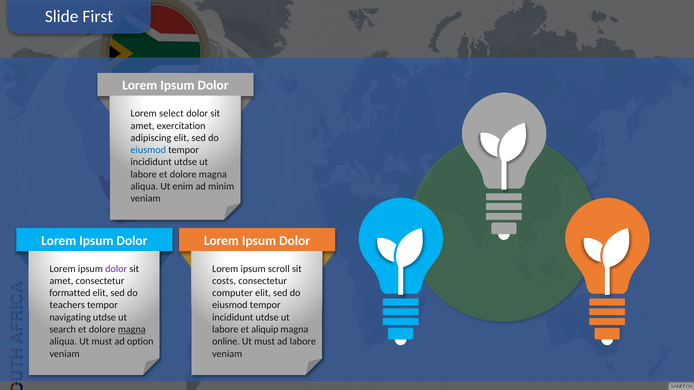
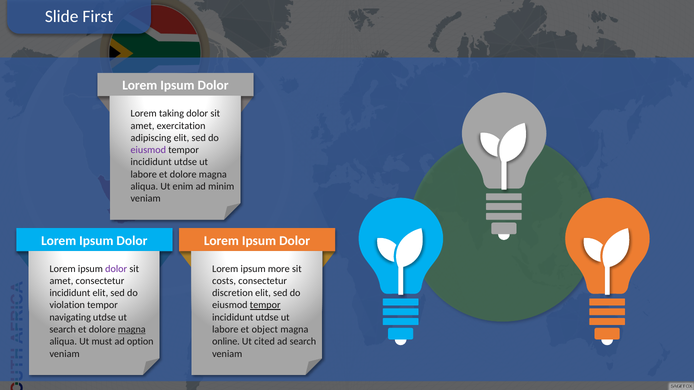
select: select -> taking (172, 114)
eiusmod colour: blue -> purple (148, 150)
scroll: scroll -> more (279, 269)
formatted: formatted -> incididunt (70, 293)
computer: computer -> discretion (233, 293)
teachers: teachers -> violation (67, 305)
tempor underline: none -> present (265, 305)
aliquip: aliquip -> object (265, 330)
must: must -> cited (265, 342)
ad labore: labore -> search (303, 342)
